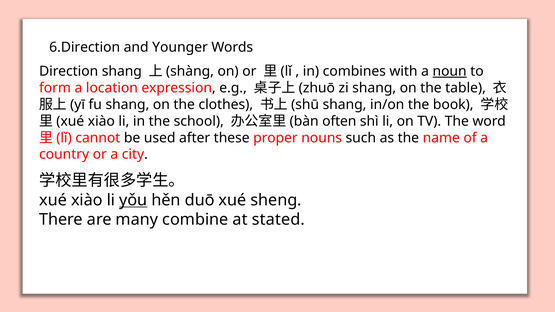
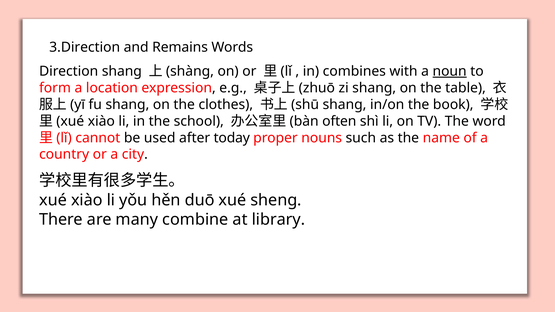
6.Direction: 6.Direction -> 3.Direction (85, 47)
Younger: Younger -> Remains (180, 47)
these: these -> today (232, 138)
yǒu underline: present -> none (133, 200)
stated: stated -> library (279, 220)
